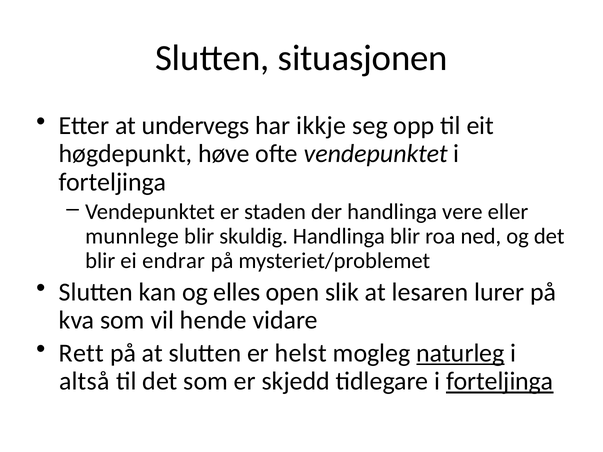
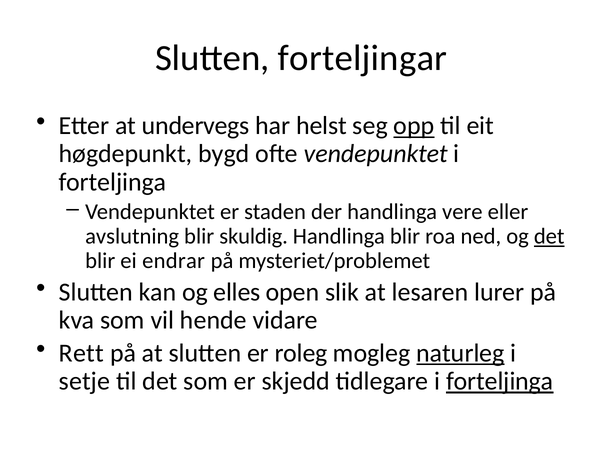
situasjonen: situasjonen -> forteljingar (363, 58)
ikkje: ikkje -> helst (321, 126)
opp underline: none -> present (414, 126)
høve: høve -> bygd (224, 154)
munnlege: munnlege -> avslutning (132, 237)
det underline: none -> present (549, 237)
helst: helst -> roleg (301, 353)
altså: altså -> setje (85, 382)
